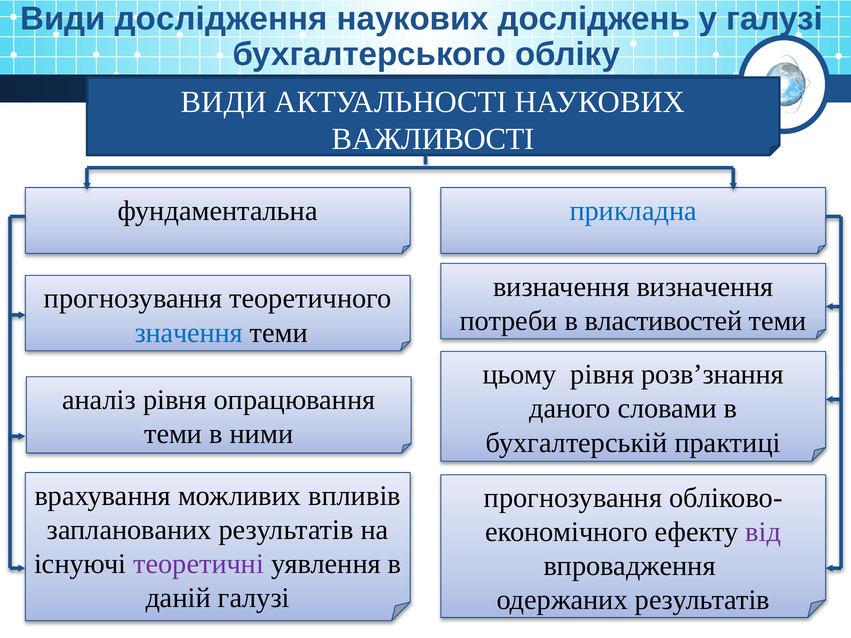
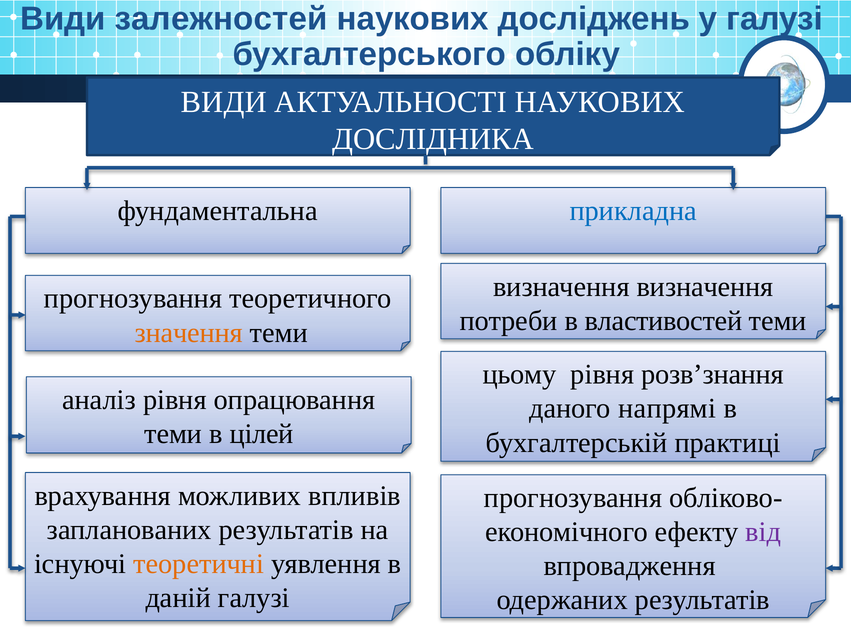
дослідження: дослідження -> залежностей (221, 19)
ВАЖЛИВОСТІ: ВАЖЛИВОСТІ -> ДОСЛІДНИКА (433, 139)
значення colour: blue -> orange (189, 333)
словами: словами -> напрямі (667, 409)
ними: ними -> цілей (262, 434)
теоретичні colour: purple -> orange (199, 564)
